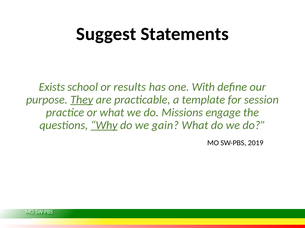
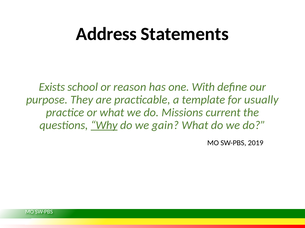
Suggest: Suggest -> Address (106, 34)
results: results -> reason (130, 87)
They underline: present -> none (82, 100)
session: session -> usually (261, 100)
engage: engage -> current (223, 113)
